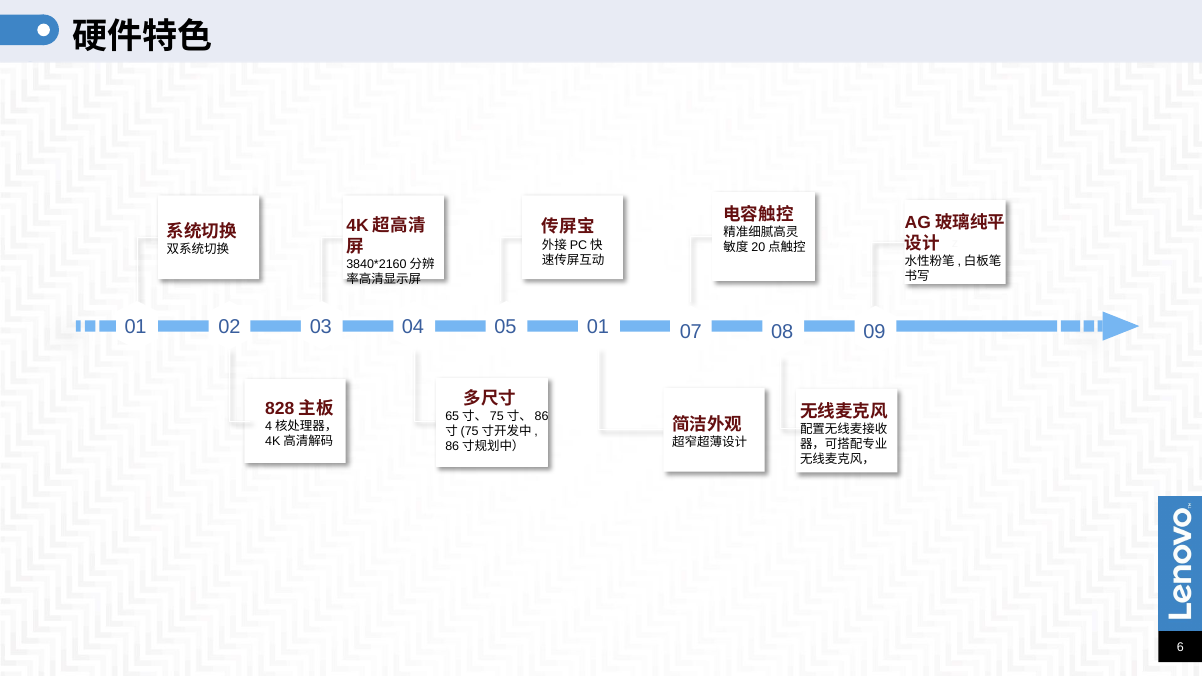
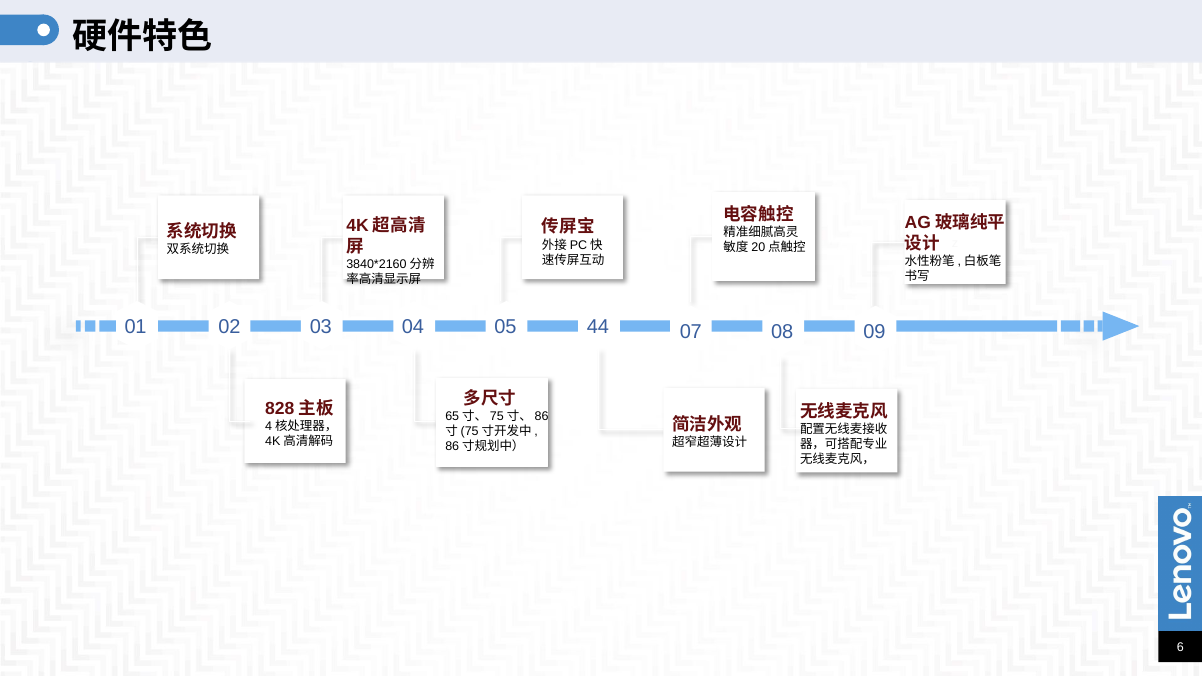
05 01: 01 -> 44 (598, 327)
